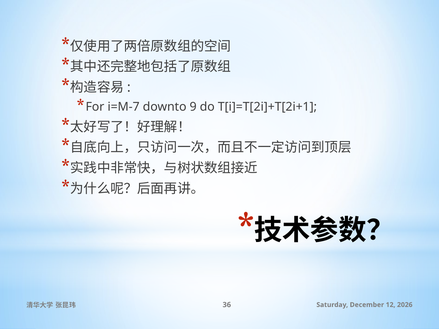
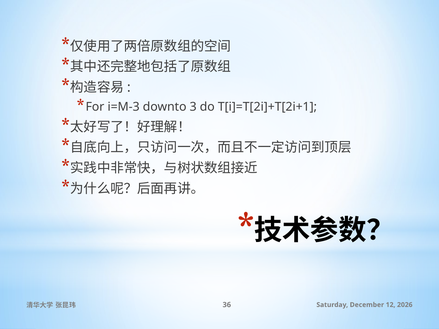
i=M-7: i=M-7 -> i=M-3 (124, 107)
9: 9 -> 3 (193, 107)
